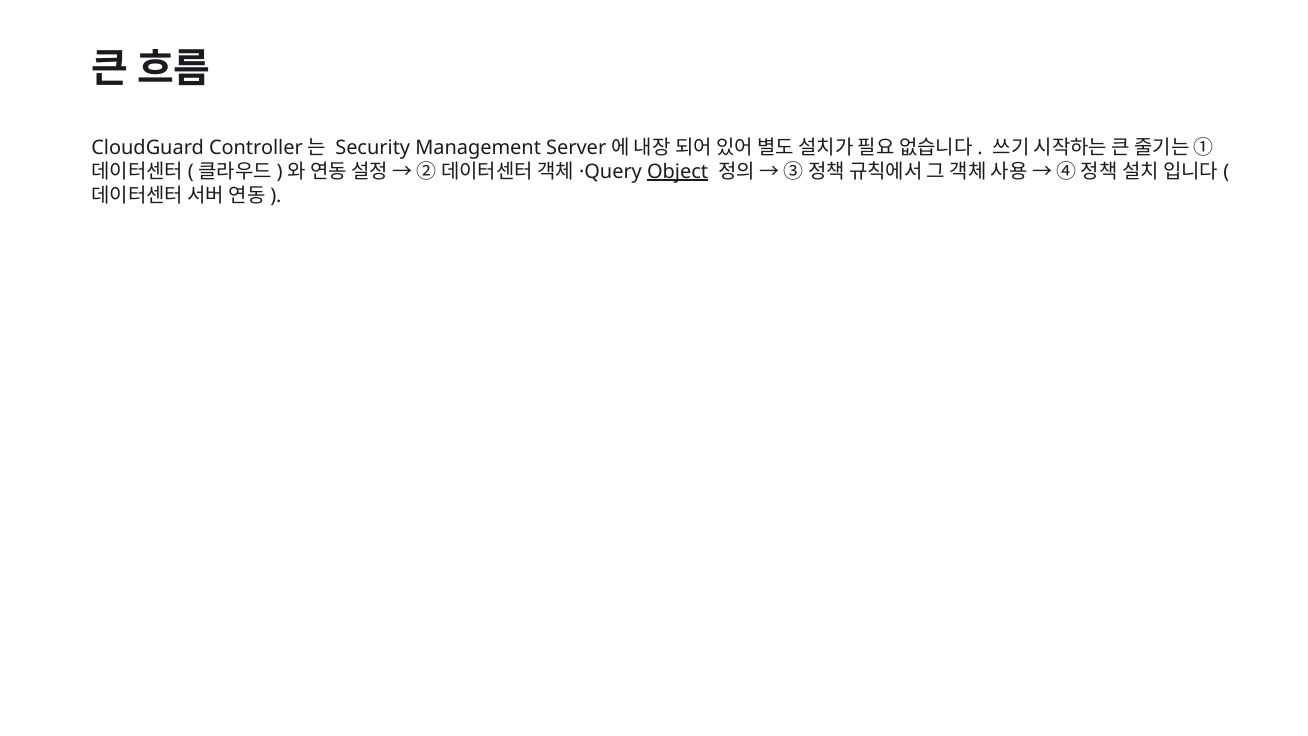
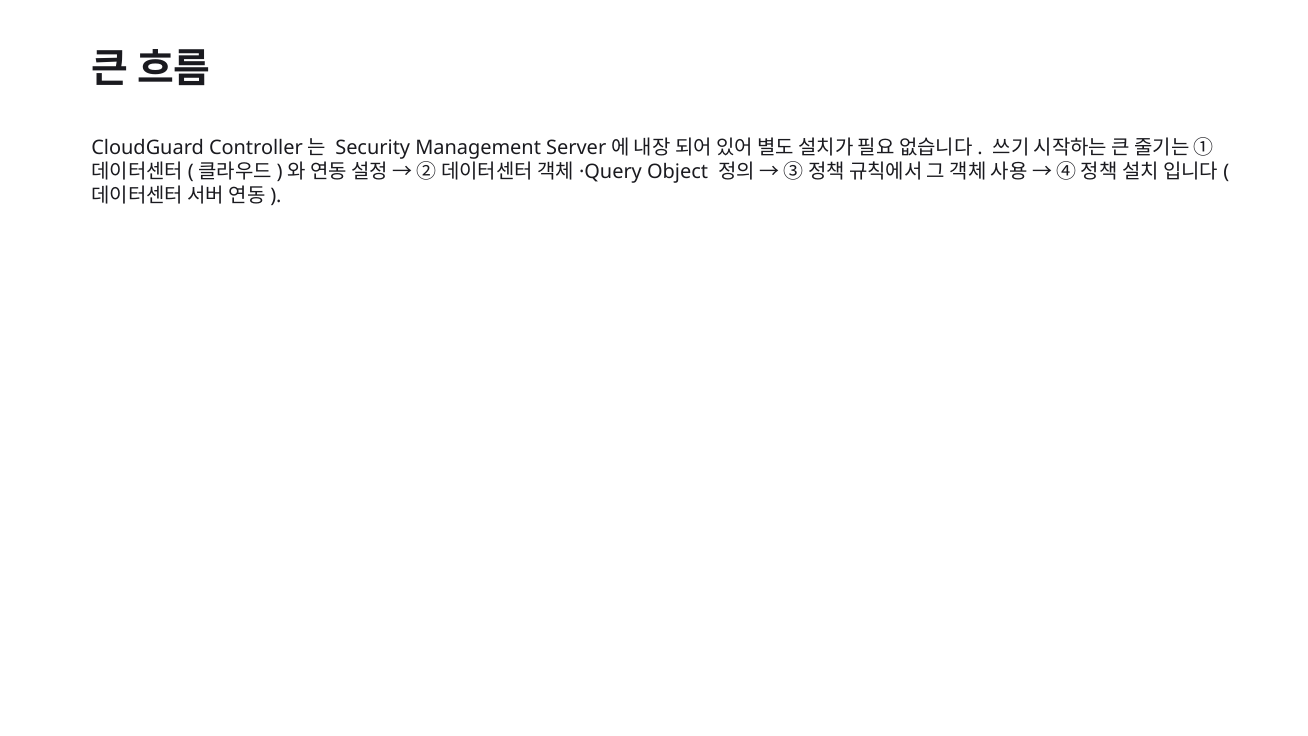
Object underline: present -> none (678, 171)
